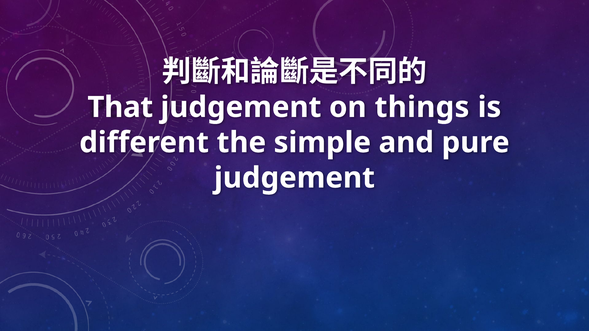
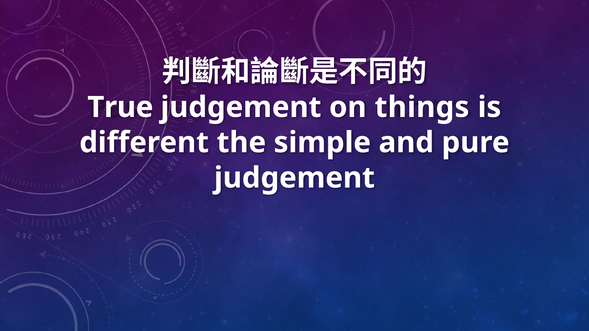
That: That -> True (120, 107)
